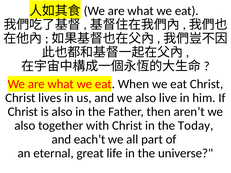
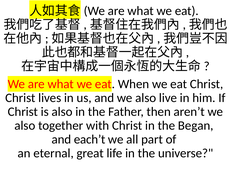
Today: Today -> Began (196, 126)
